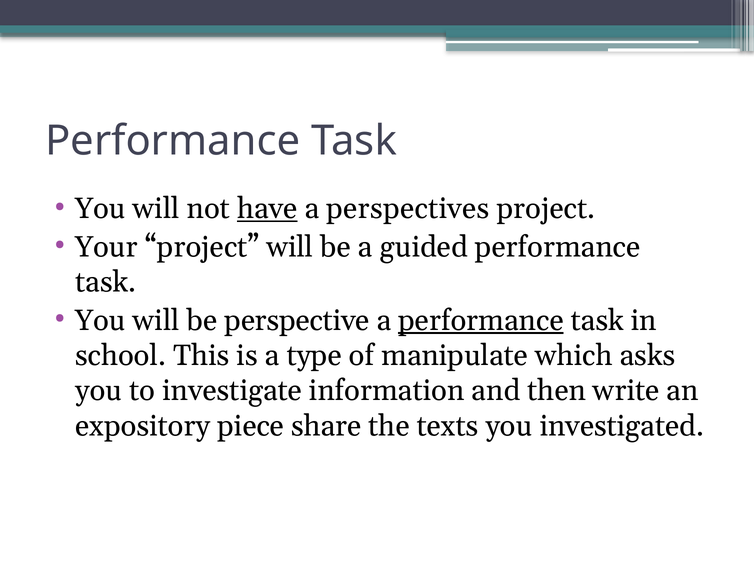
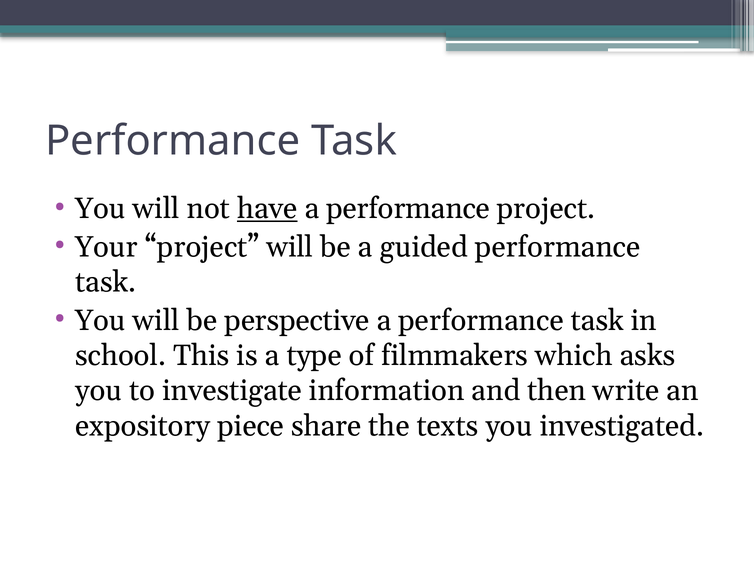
perspectives: perspectives -> performance (408, 209)
performance underline: present -> none (481, 321)
manipulate: manipulate -> filmmakers (455, 356)
